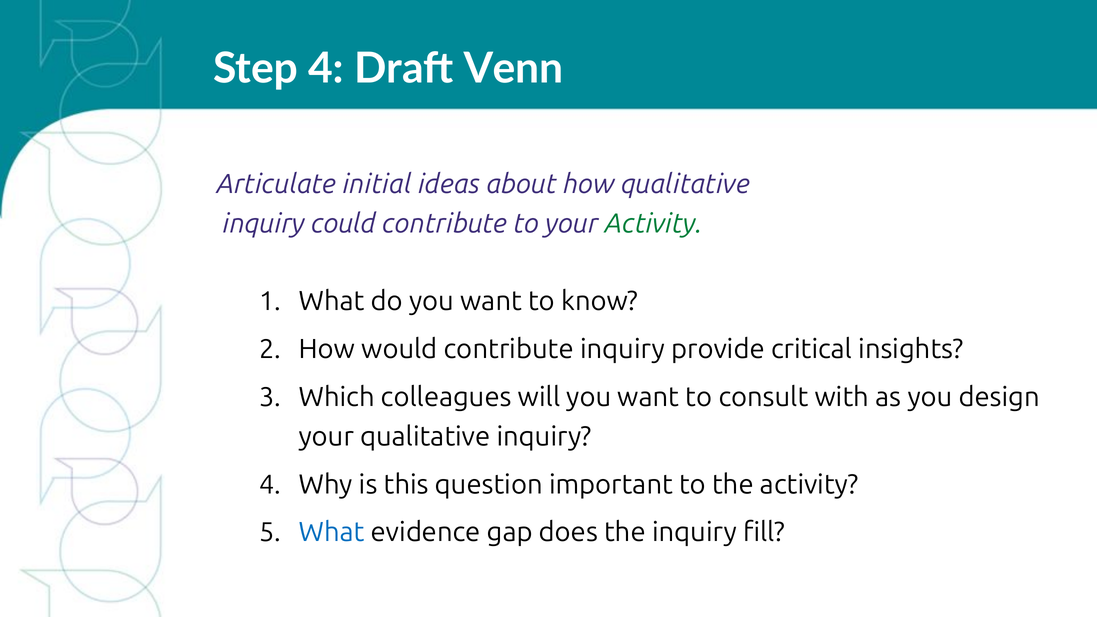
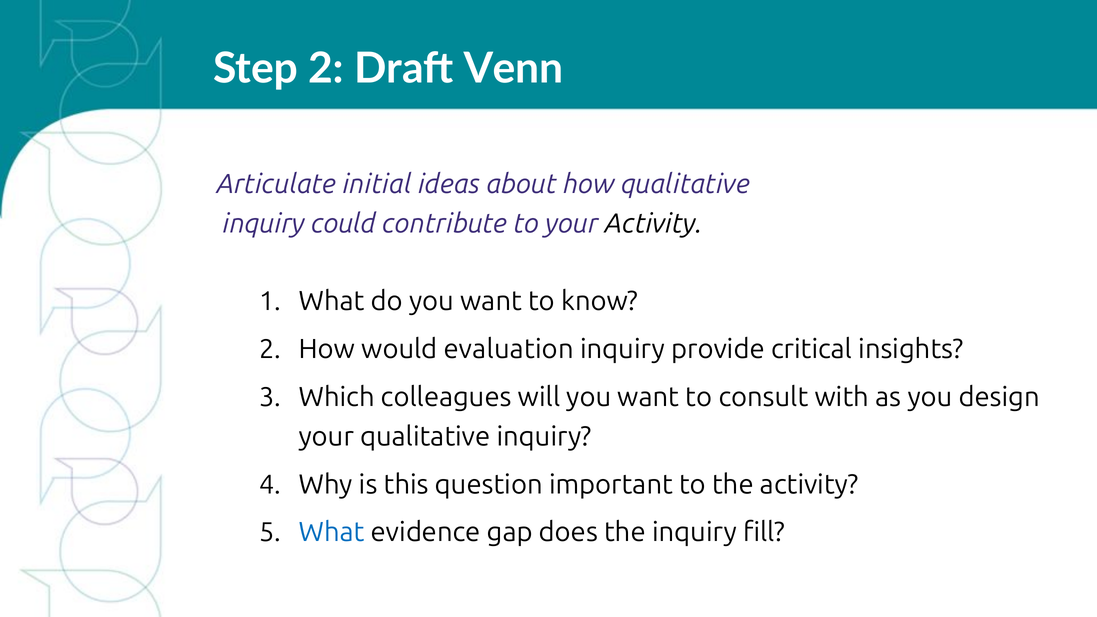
Step 4: 4 -> 2 (326, 69)
Activity colour: green -> black (654, 224)
would contribute: contribute -> evaluation (509, 349)
